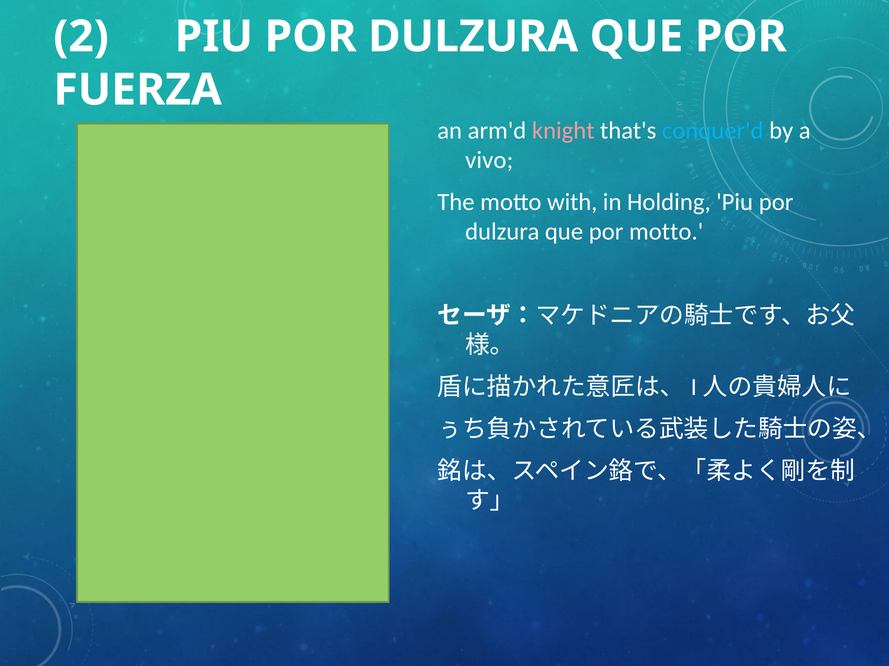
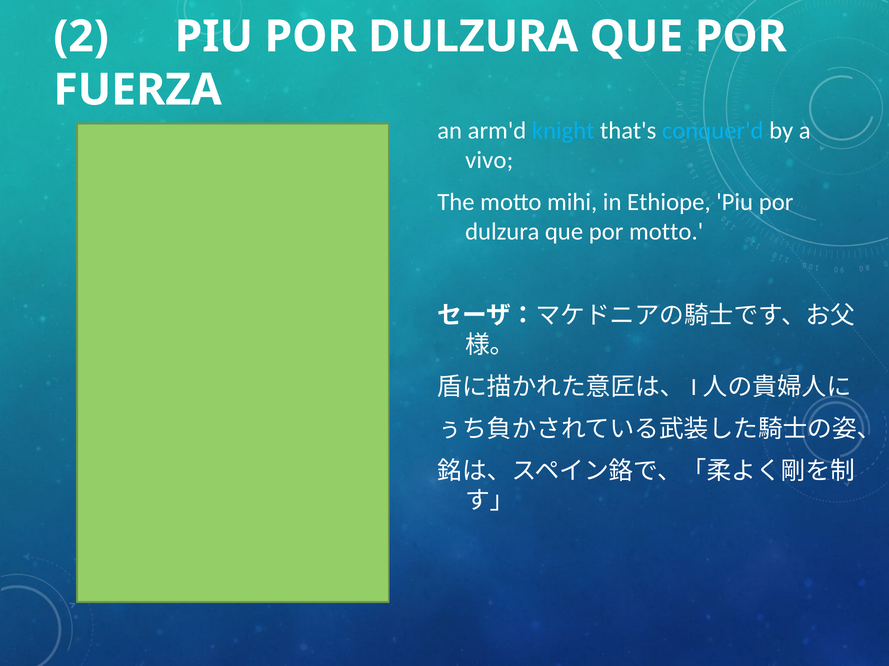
knight colour: pink -> light blue (563, 131)
with: with -> mihi (572, 202)
Holding: Holding -> Ethiope (669, 202)
